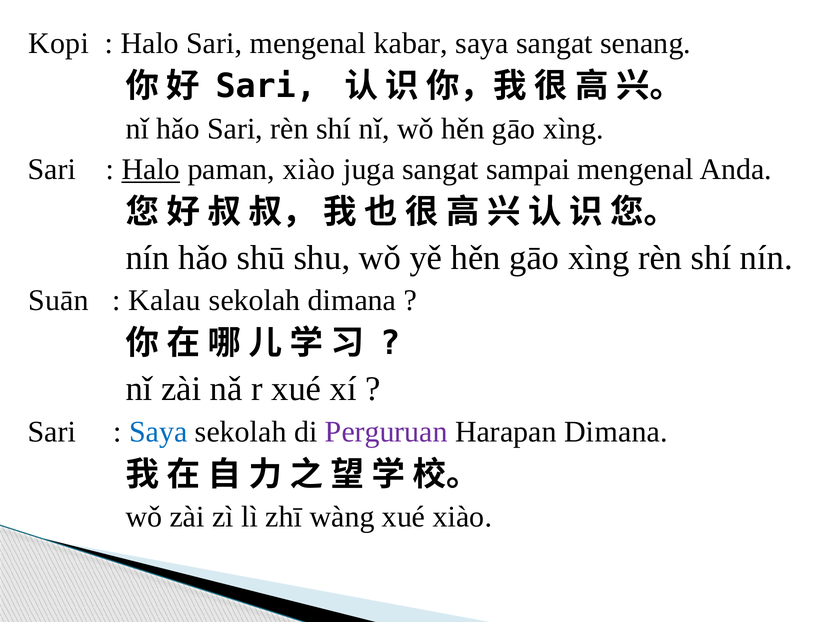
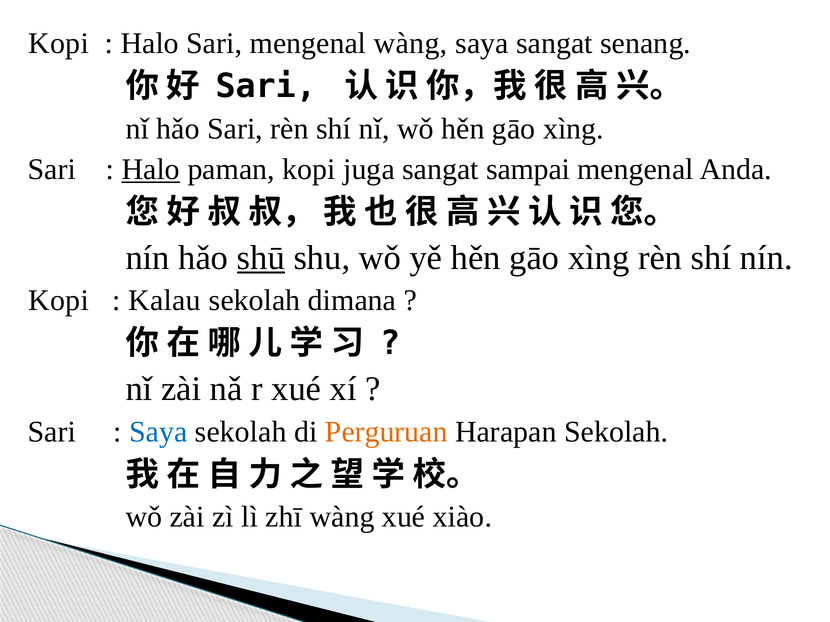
mengenal kabar: kabar -> wàng (411, 44)
paman xiào: xiào -> kopi (309, 169)
shū underline: none -> present (261, 258)
Suān: Suān -> Kopi (59, 301)
Perguruan colour: purple -> orange (386, 432)
Harapan Dimana: Dimana -> Sekolah (616, 432)
